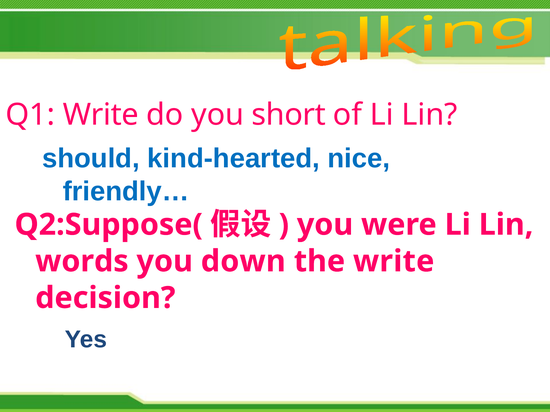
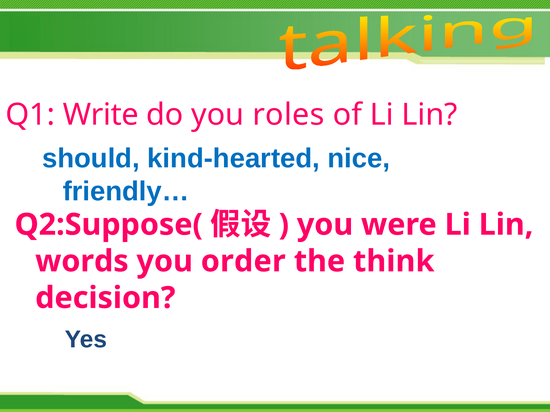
short: short -> roles (288, 115)
down: down -> order (243, 262)
the write: write -> think (394, 262)
